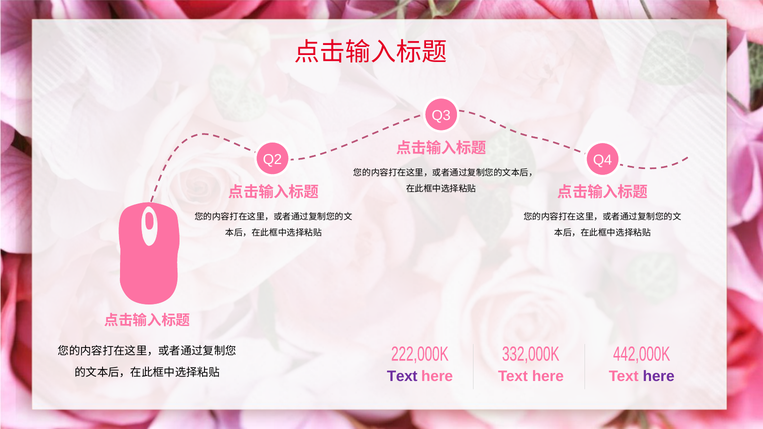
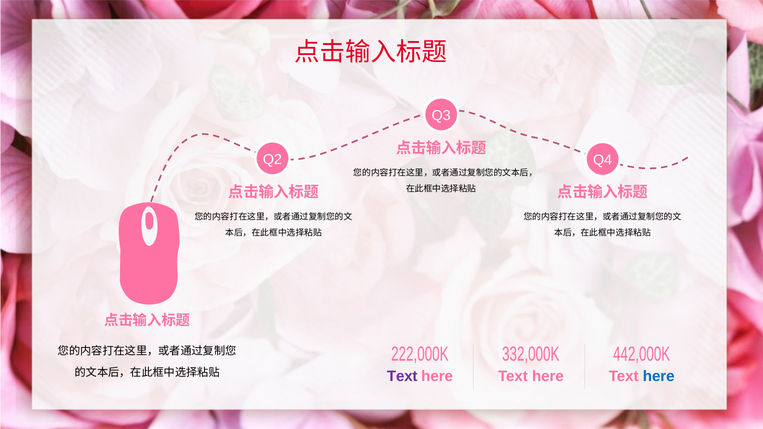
here colour: purple -> blue (659, 377)
